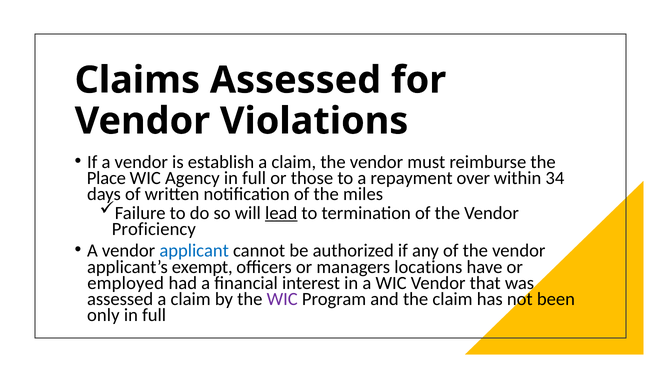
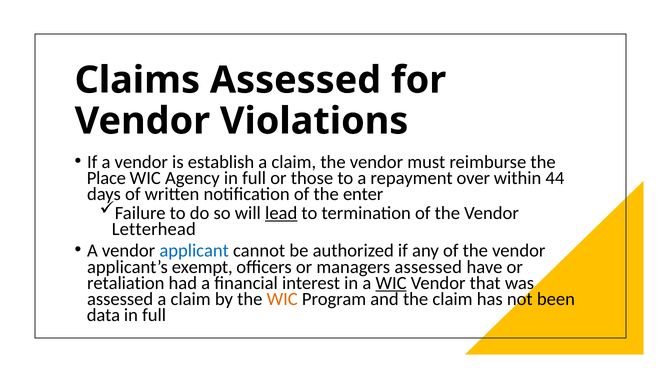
34: 34 -> 44 (555, 178)
miles: miles -> enter (363, 194)
Proficiency: Proficiency -> Letterhead (154, 229)
managers locations: locations -> assessed (428, 267)
employed: employed -> retaliation (126, 283)
WIC underline: none -> present (391, 283)
WIC colour: purple -> orange (282, 299)
only: only -> data (103, 315)
